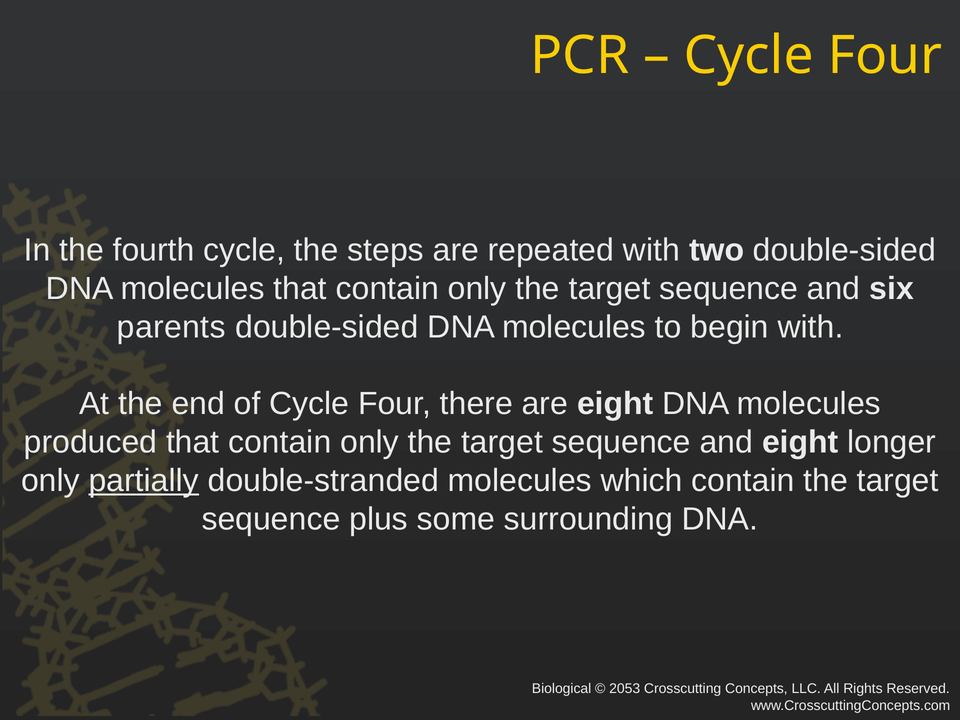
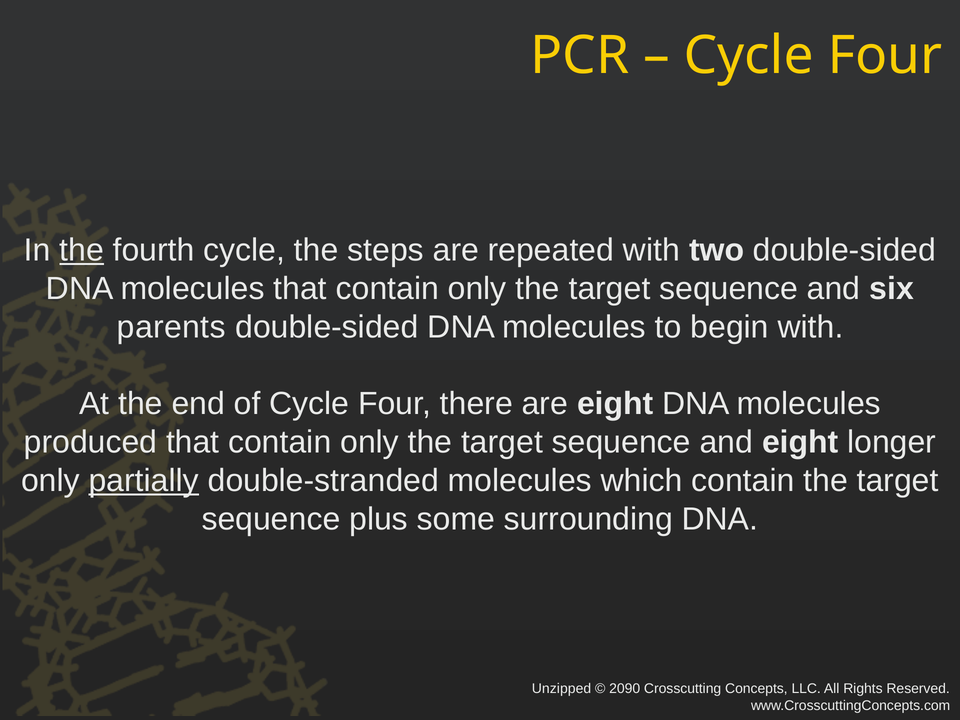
the underline: none -> present (82, 250)
Biological: Biological -> Unzipped (562, 689)
2053: 2053 -> 2090 (625, 689)
